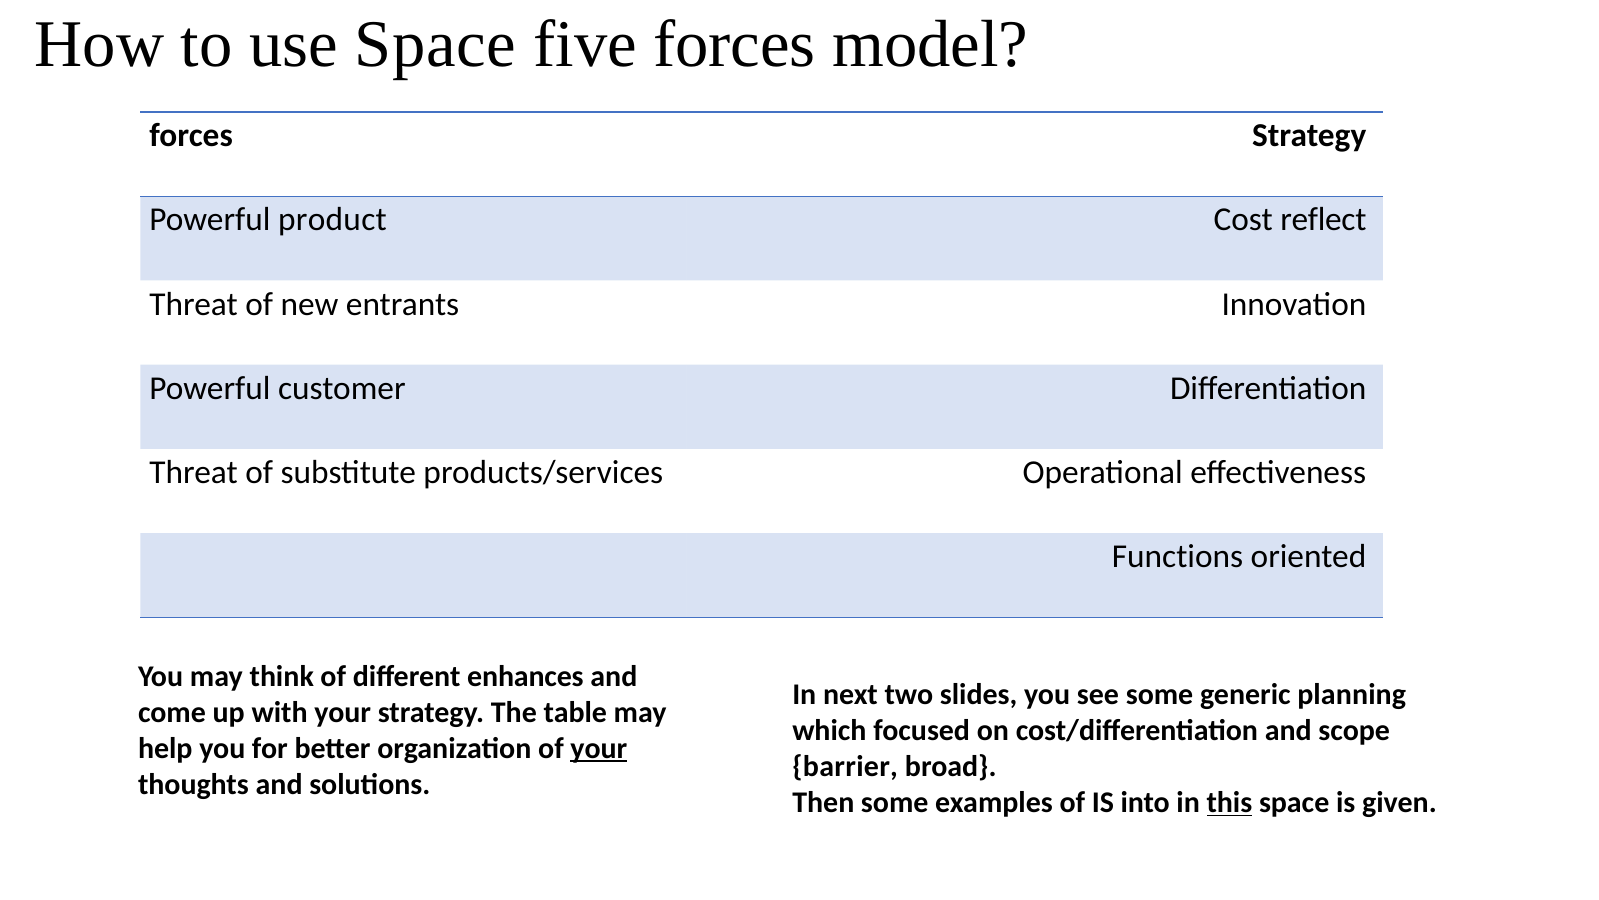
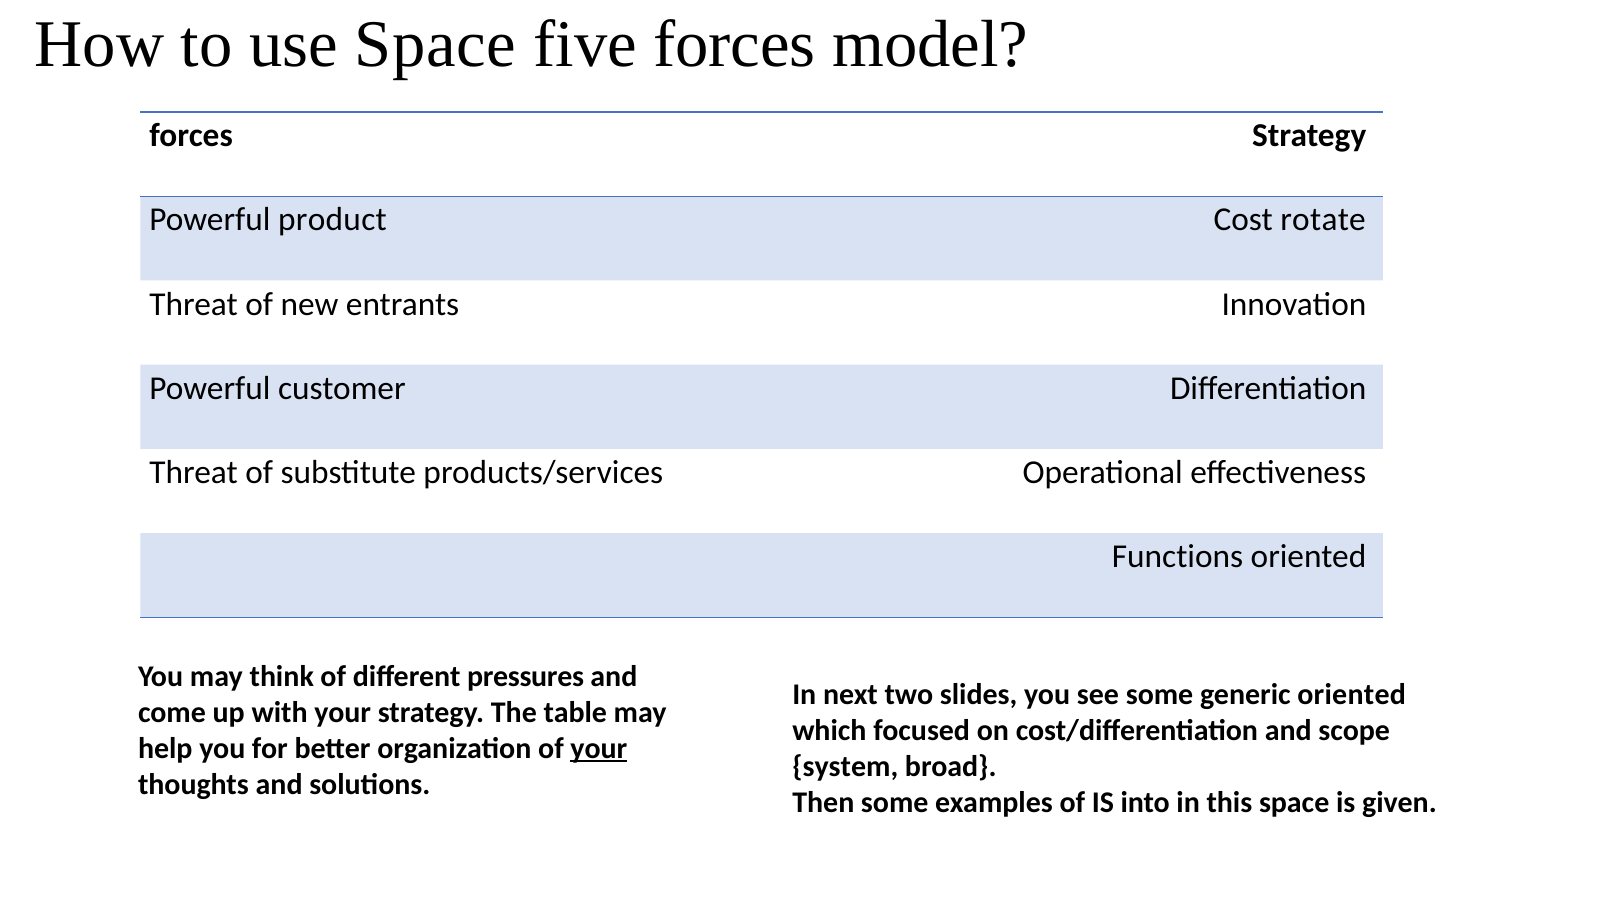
reflect: reflect -> rotate (1323, 220)
enhances: enhances -> pressures (525, 676)
generic planning: planning -> oriented (1352, 694)
barrier: barrier -> system (845, 766)
this underline: present -> none (1229, 802)
